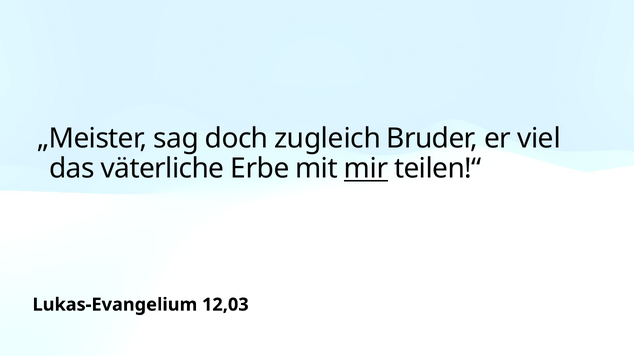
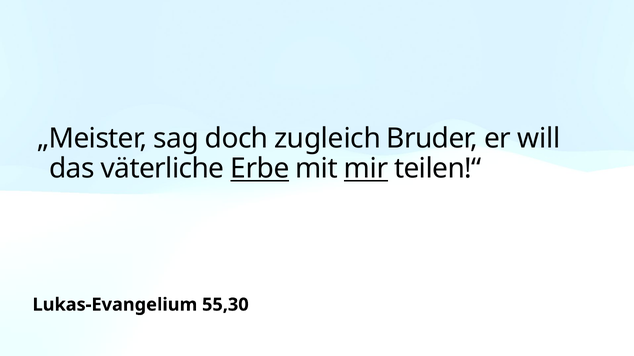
viel: viel -> will (539, 139)
Erbe underline: none -> present (260, 169)
12,03: 12,03 -> 55,30 (225, 305)
